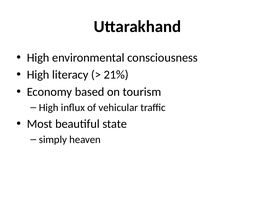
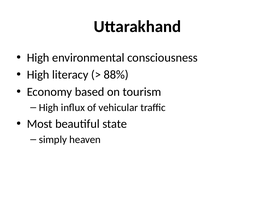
21%: 21% -> 88% (116, 75)
